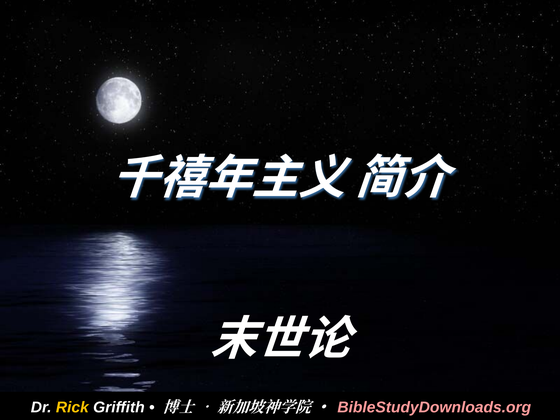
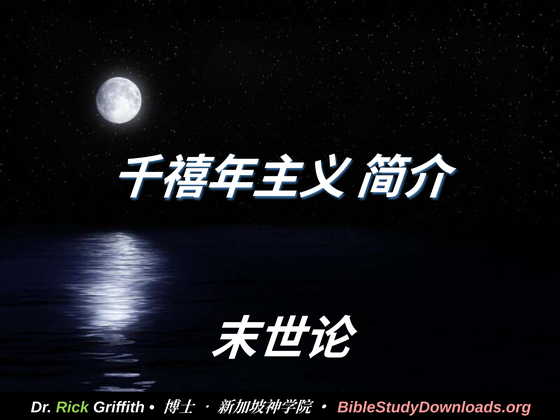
Rick colour: yellow -> light green (72, 407)
